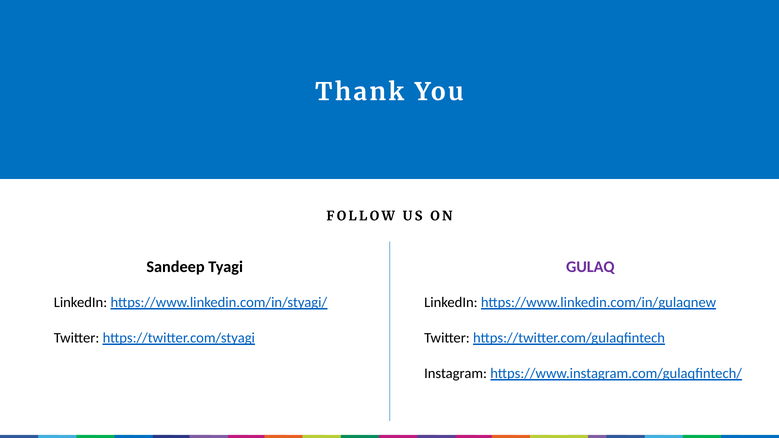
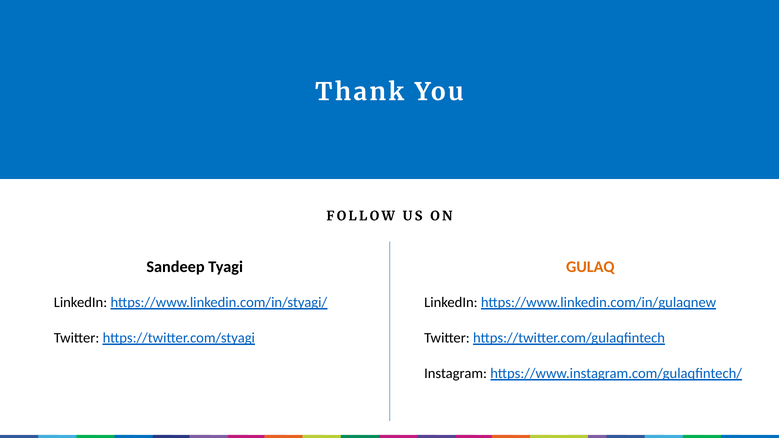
GULAQ colour: purple -> orange (590, 267)
